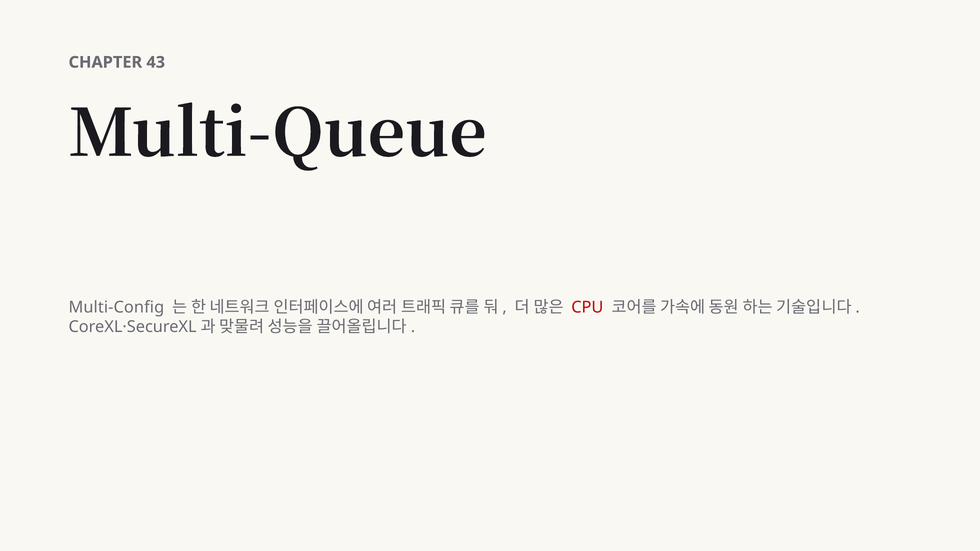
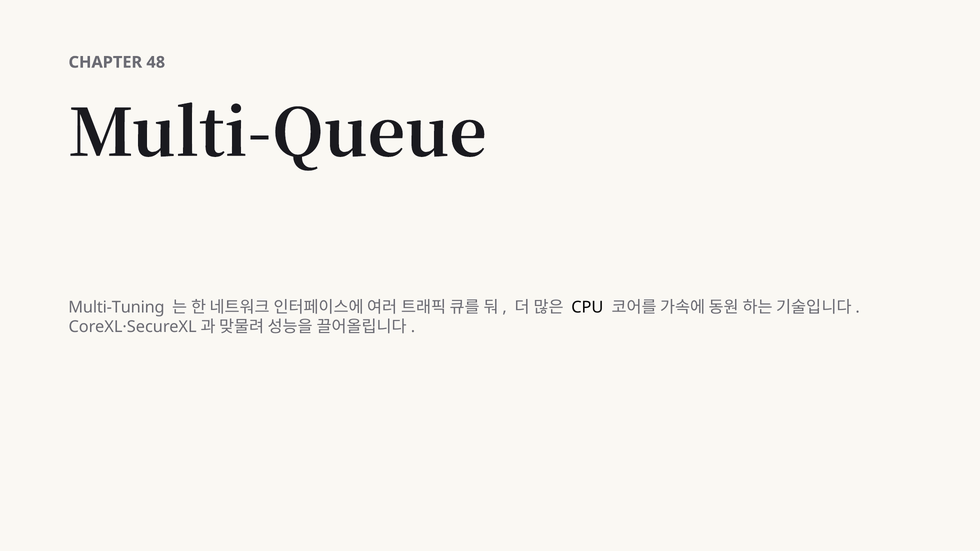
43: 43 -> 48 (156, 62)
Multi-Config: Multi-Config -> Multi-Tuning (116, 307)
CPU colour: red -> black (587, 307)
